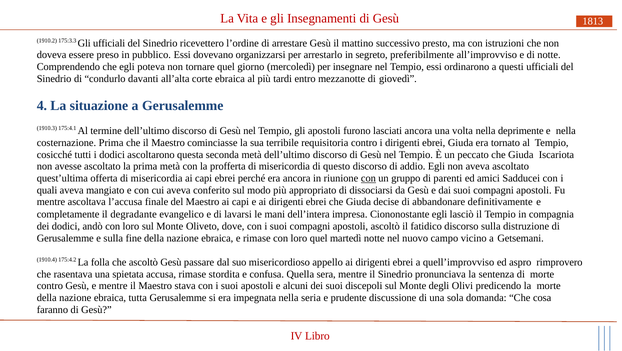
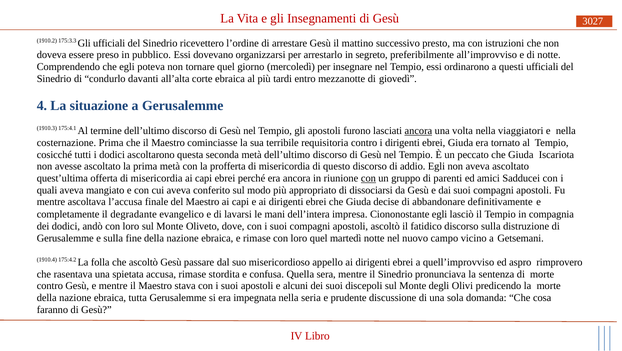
1813: 1813 -> 3027 (593, 21)
ancora underline: none -> present (418, 131)
deprimente: deprimente -> viaggiatori (521, 131)
